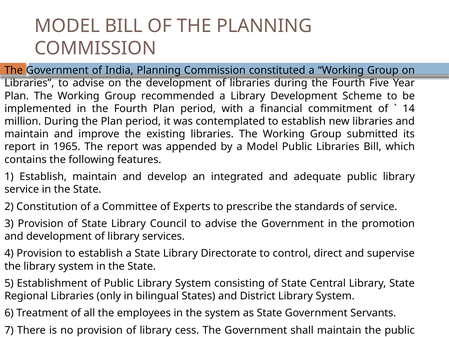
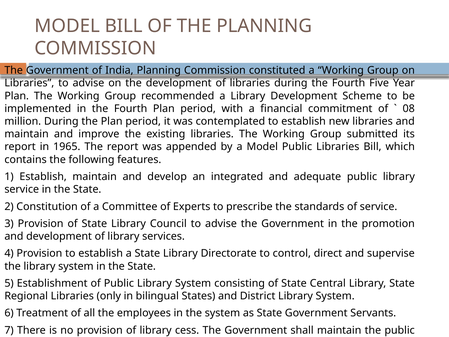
14: 14 -> 08 (409, 109)
